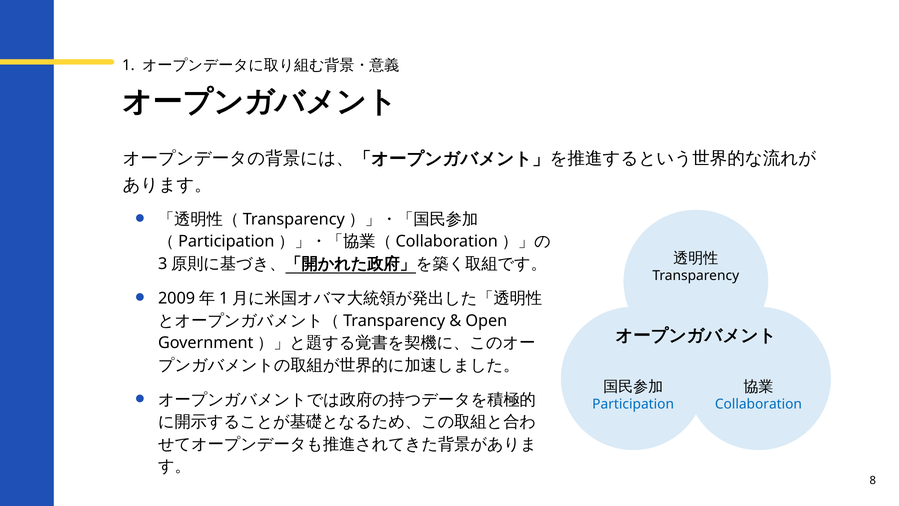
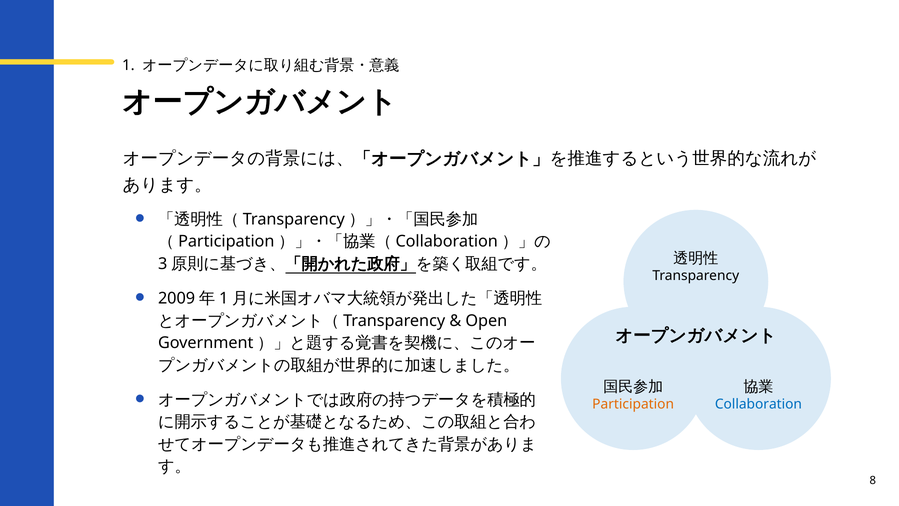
Participation colour: blue -> orange (633, 404)
